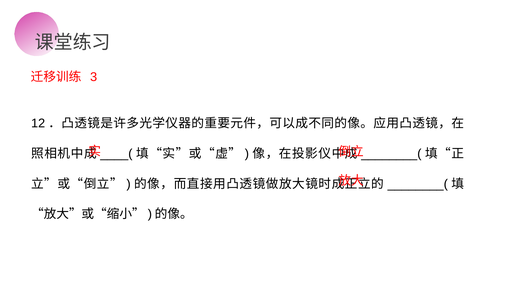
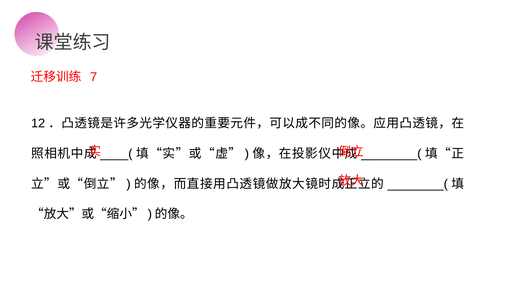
3: 3 -> 7 (94, 77)
